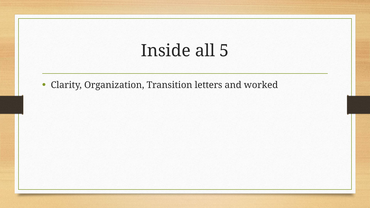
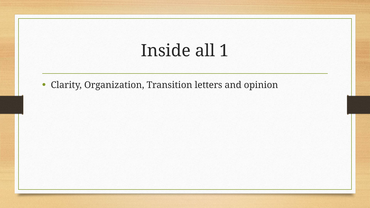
5: 5 -> 1 (224, 51)
worked: worked -> opinion (261, 85)
